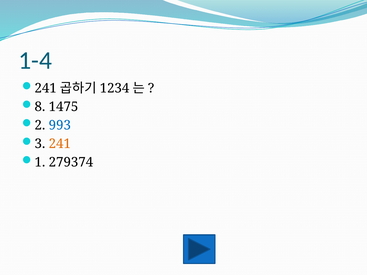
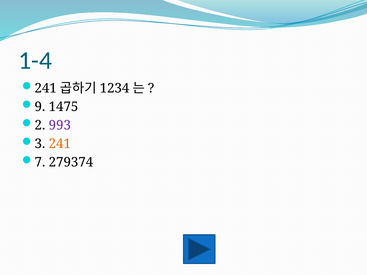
8: 8 -> 9 (40, 107)
993 colour: blue -> purple (60, 125)
1: 1 -> 7 (40, 163)
